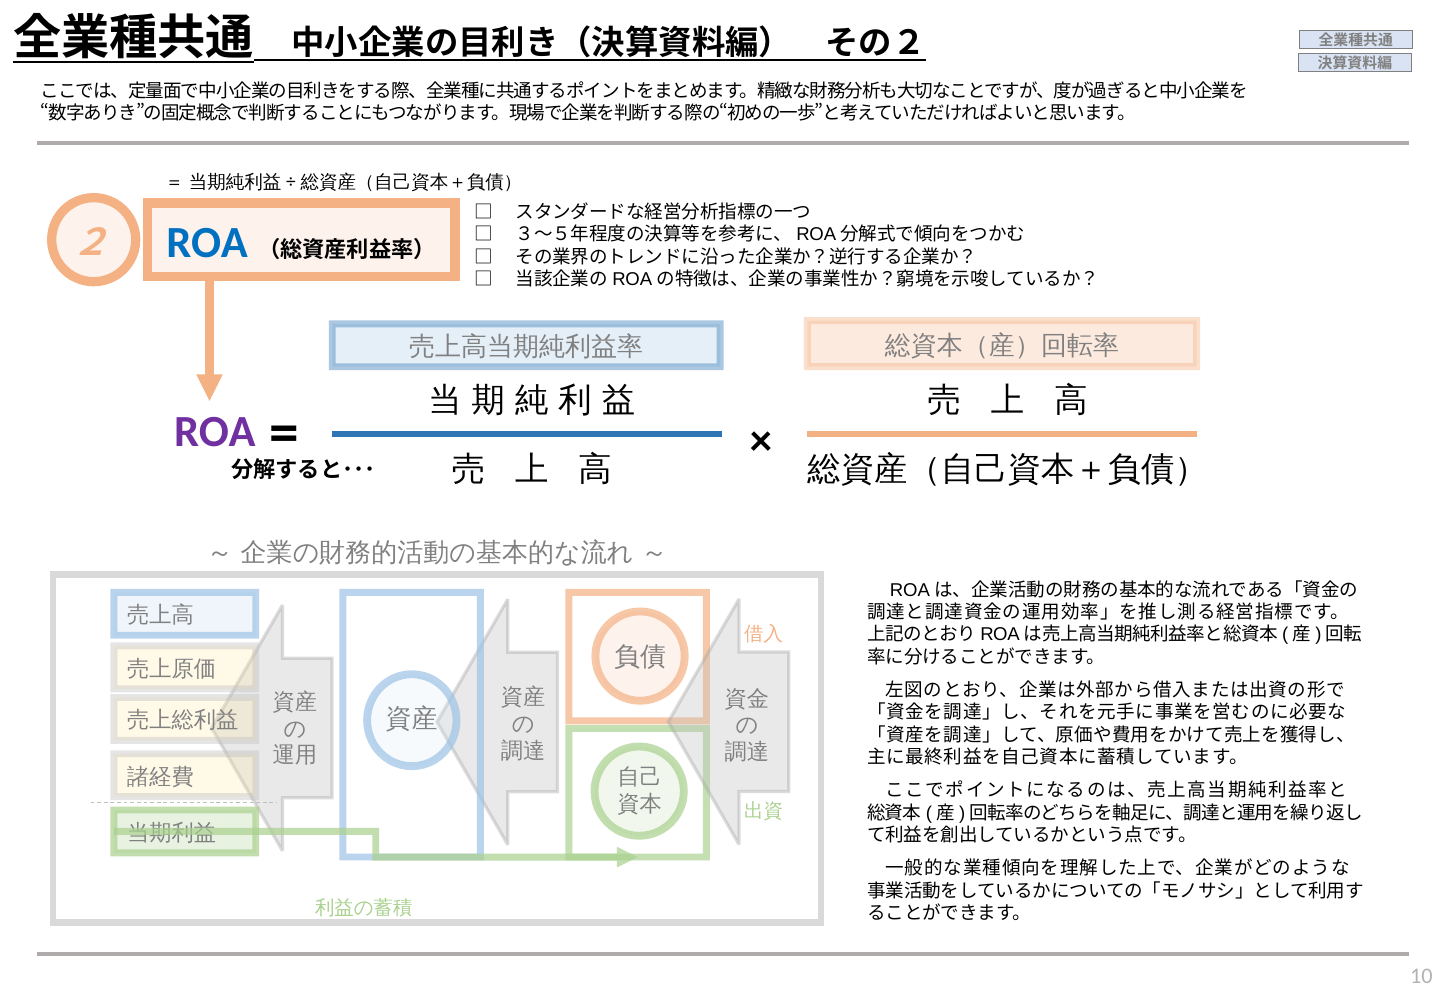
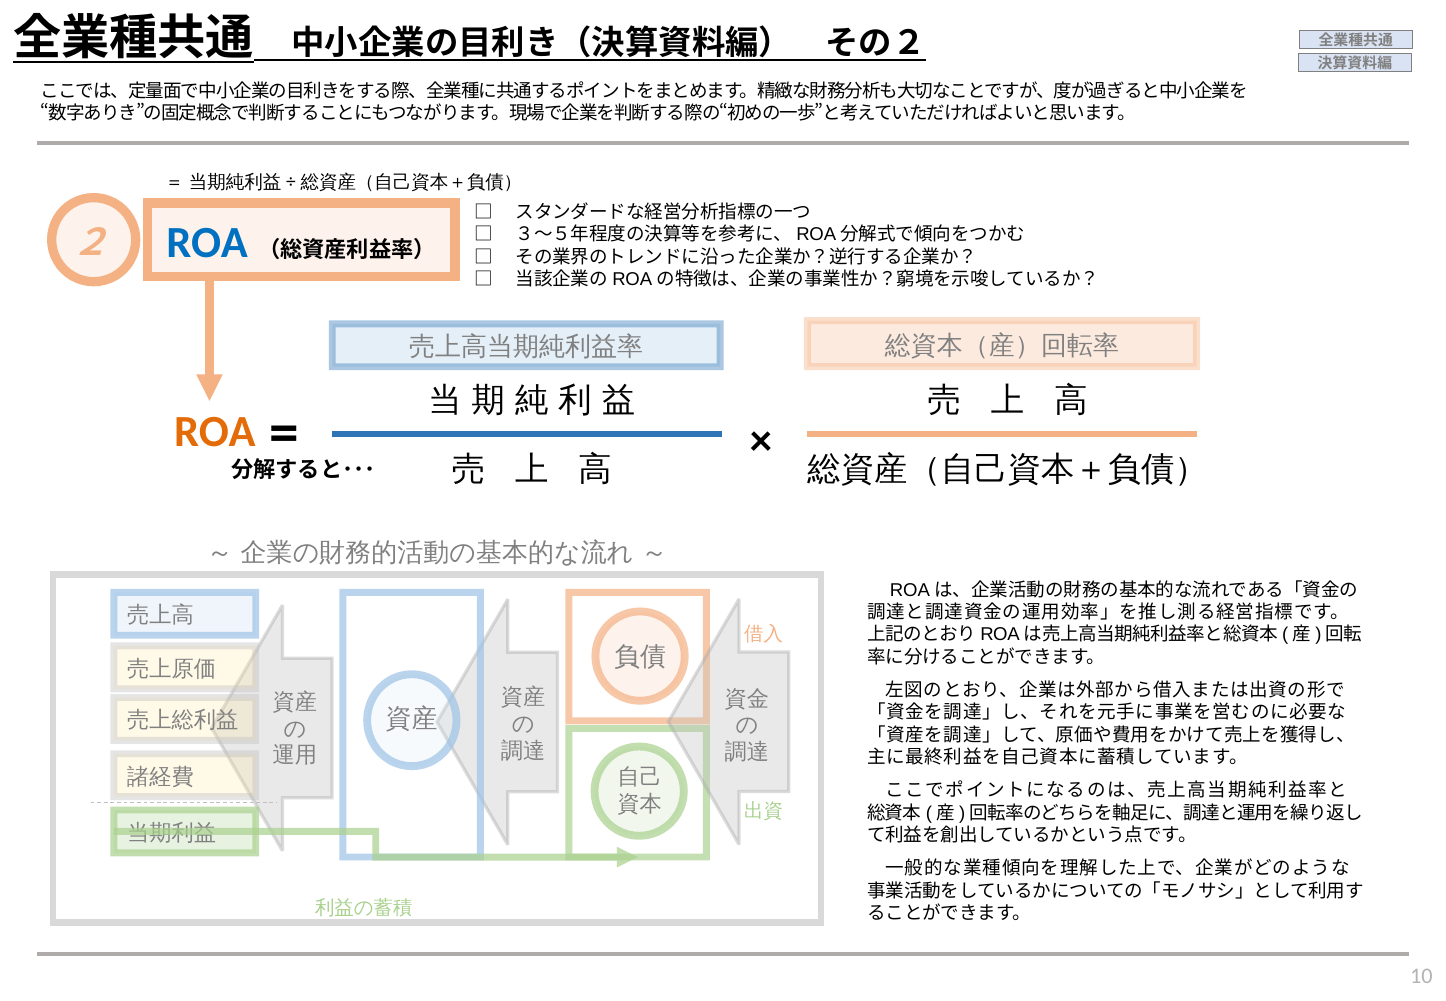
ROA colour: purple -> orange (215, 432)
